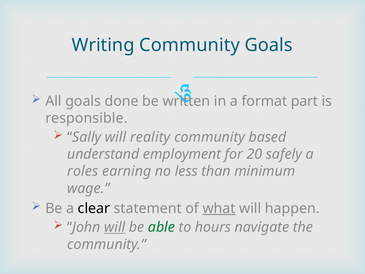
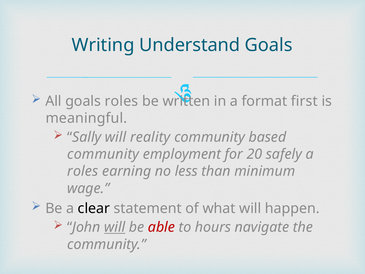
Writing Community: Community -> Understand (190, 45)
goals done: done -> roles (121, 101)
part: part -> first (304, 101)
responsible: responsible -> meaningful (86, 118)
understand: understand -> community (103, 154)
what underline: present -> none (219, 208)
able colour: green -> red (161, 227)
